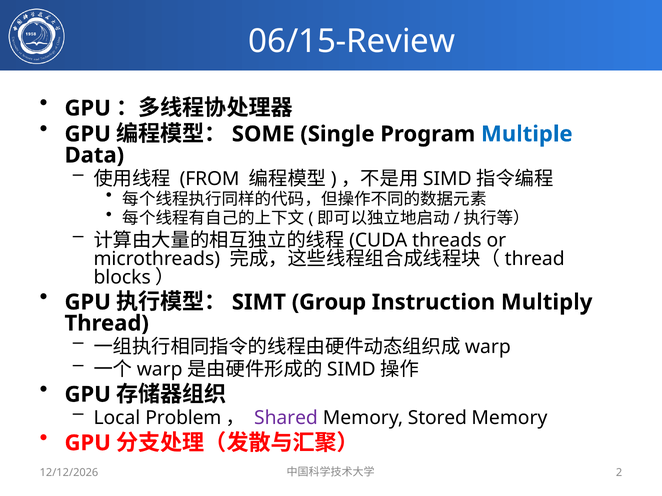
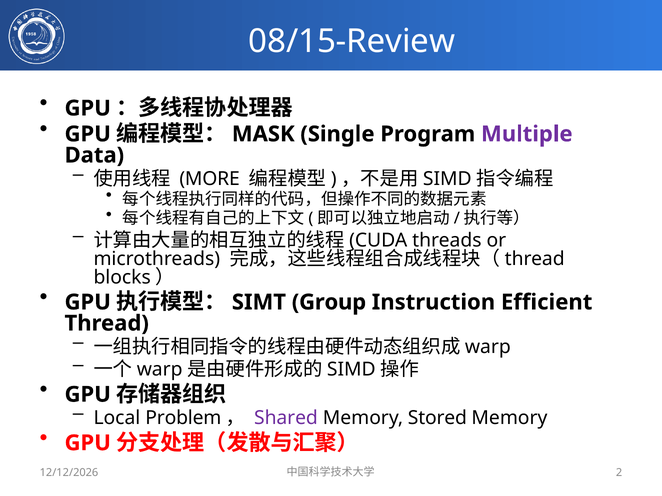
06/15-Review: 06/15-Review -> 08/15-Review (352, 41)
SOME: SOME -> MASK (263, 134)
Multiple colour: blue -> purple (527, 134)
FROM: FROM -> MORE (210, 179)
Multiply: Multiply -> Efficient (547, 302)
